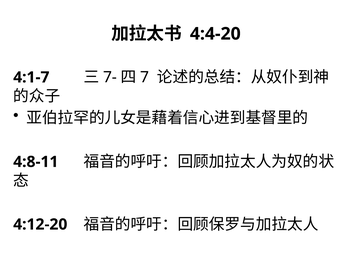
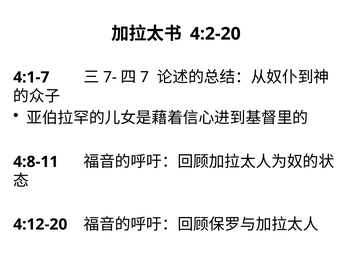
4:4-20: 4:4-20 -> 4:2-20 (215, 34)
